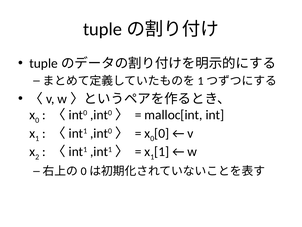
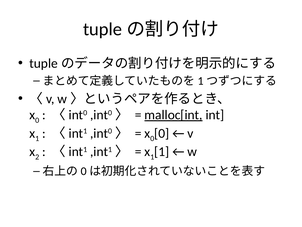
malloc[int underline: none -> present (174, 115)
